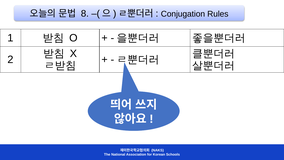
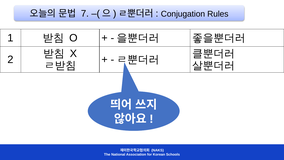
8: 8 -> 7 (85, 14)
